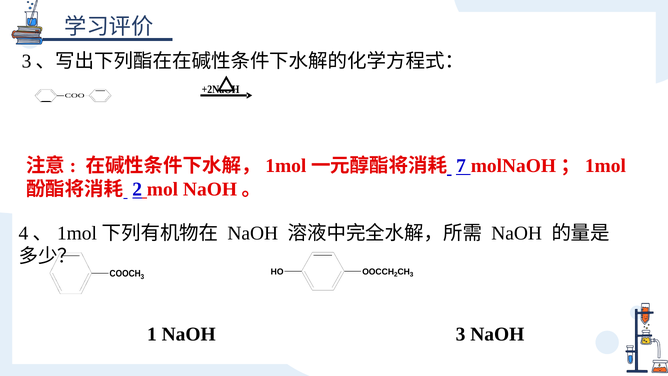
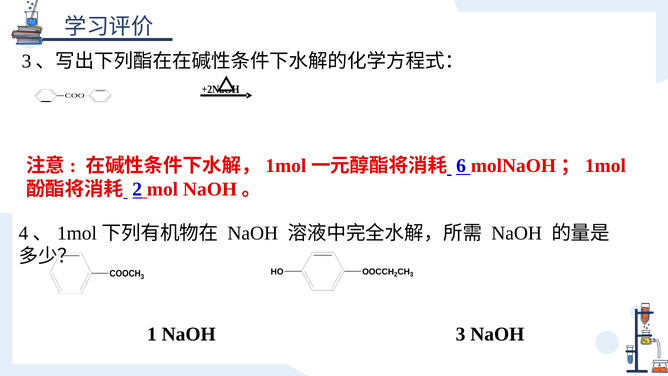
7: 7 -> 6 (461, 166)
